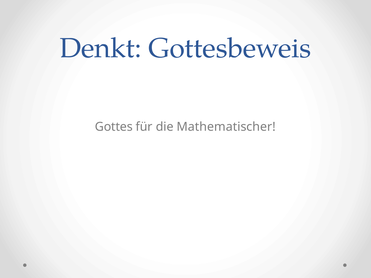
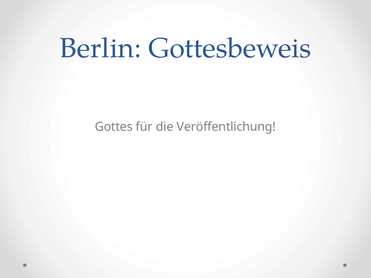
Denkt: Denkt -> Berlin (100, 48)
Mathematischer: Mathematischer -> Veröffentlichung (226, 127)
